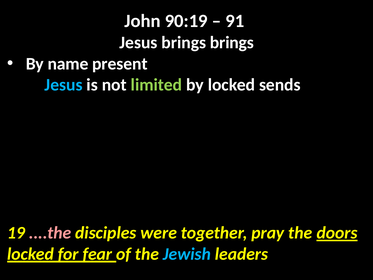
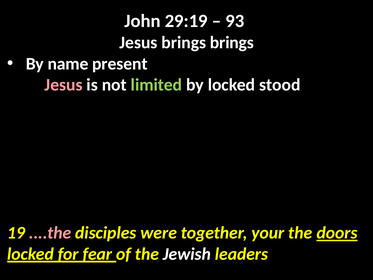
90:19: 90:19 -> 29:19 (186, 21)
91: 91 -> 93 (235, 21)
Jesus colour: light blue -> pink (63, 85)
sends: sends -> stood (280, 85)
pray: pray -> your (268, 233)
Jewish colour: light blue -> white (187, 254)
